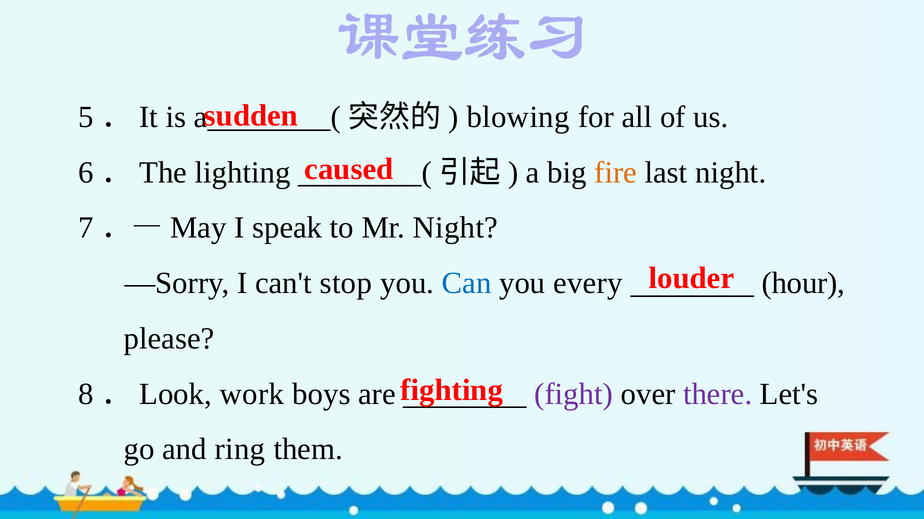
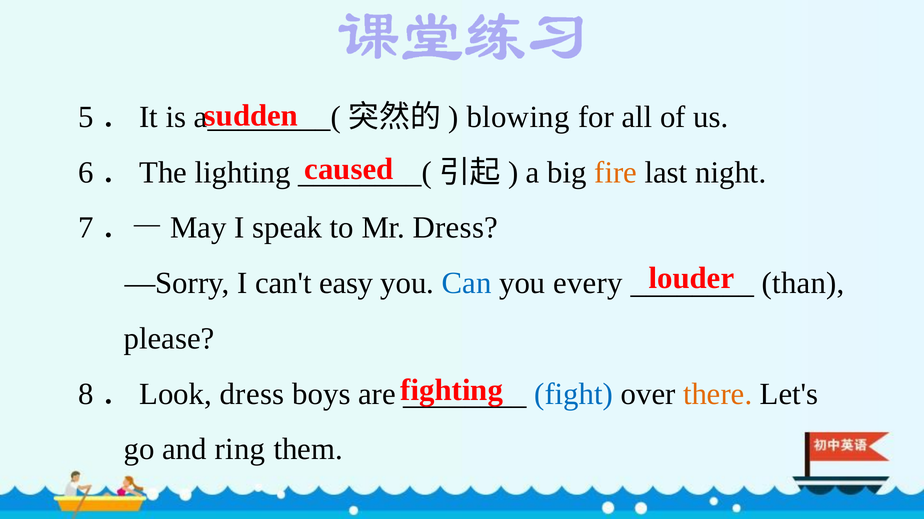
Mr Night: Night -> Dress (455, 228)
stop: stop -> easy (346, 284)
hour: hour -> than (803, 284)
8．Look work: work -> dress (252, 394)
fight colour: purple -> blue (574, 394)
there colour: purple -> orange (718, 394)
